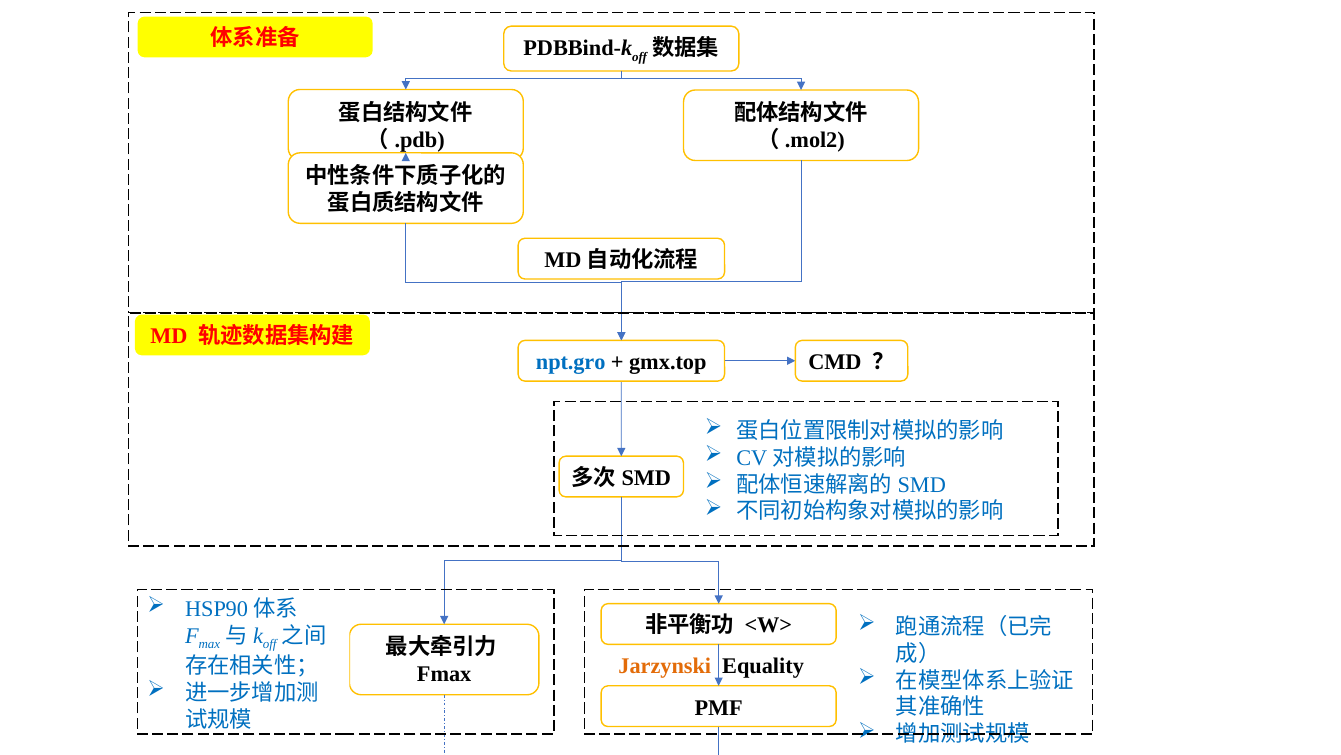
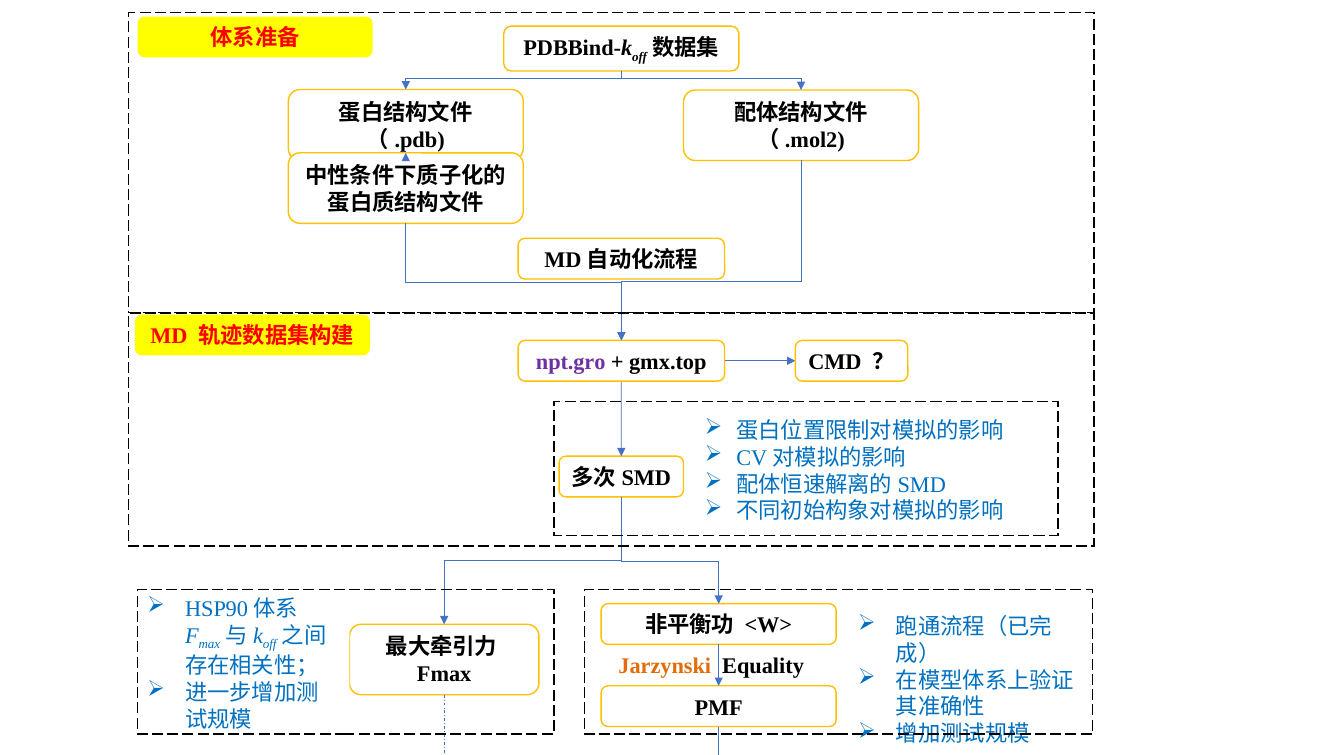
npt.gro colour: blue -> purple (571, 362)
